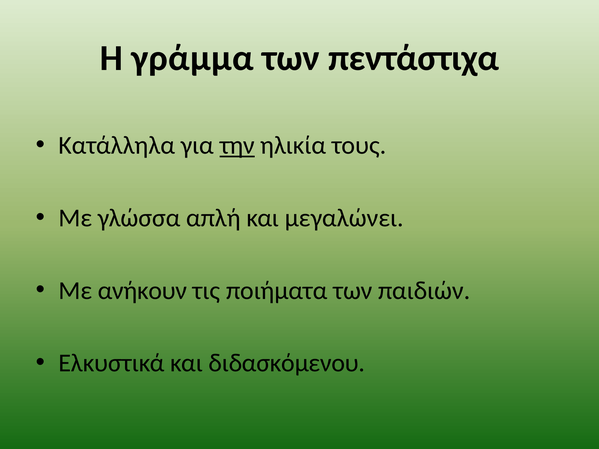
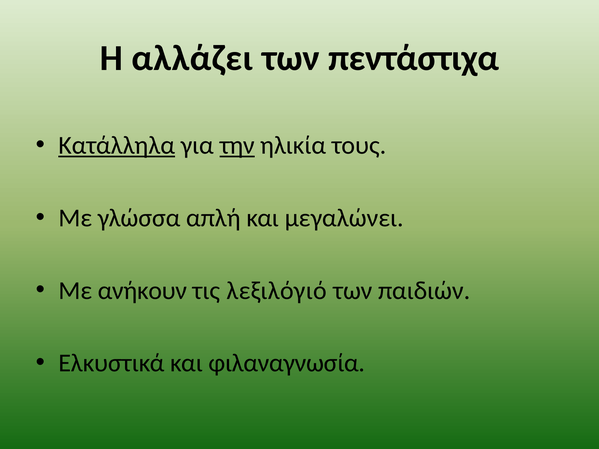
γράμμα: γράμμα -> αλλάζει (192, 58)
Κατάλληλα underline: none -> present (117, 145)
ποιήματα: ποιήματα -> λεξιλόγιό (277, 291)
διδασκόμενου: διδασκόμενου -> φιλαναγνωσία (287, 363)
